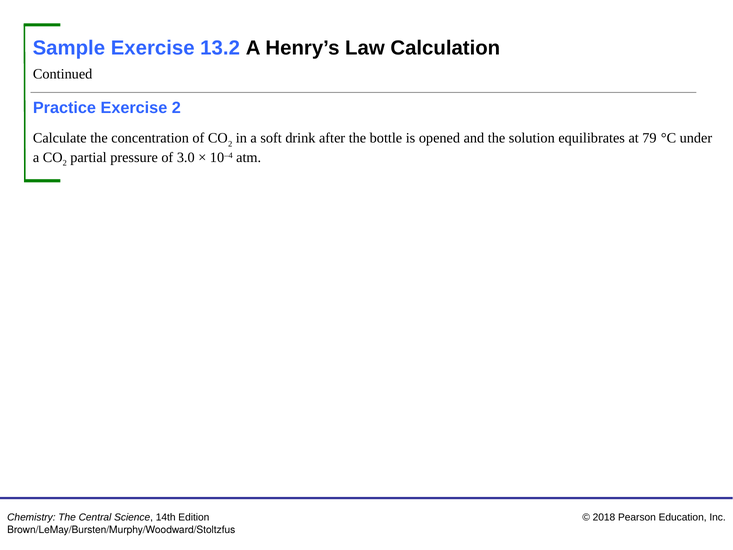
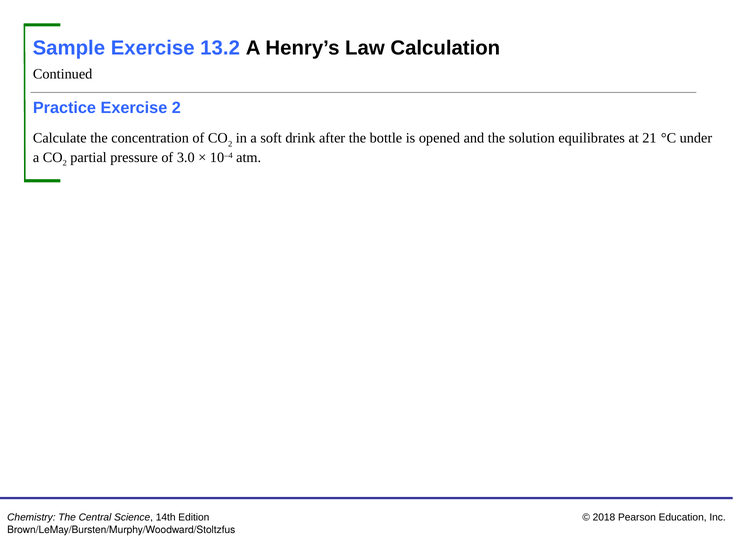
79: 79 -> 21 (649, 138)
